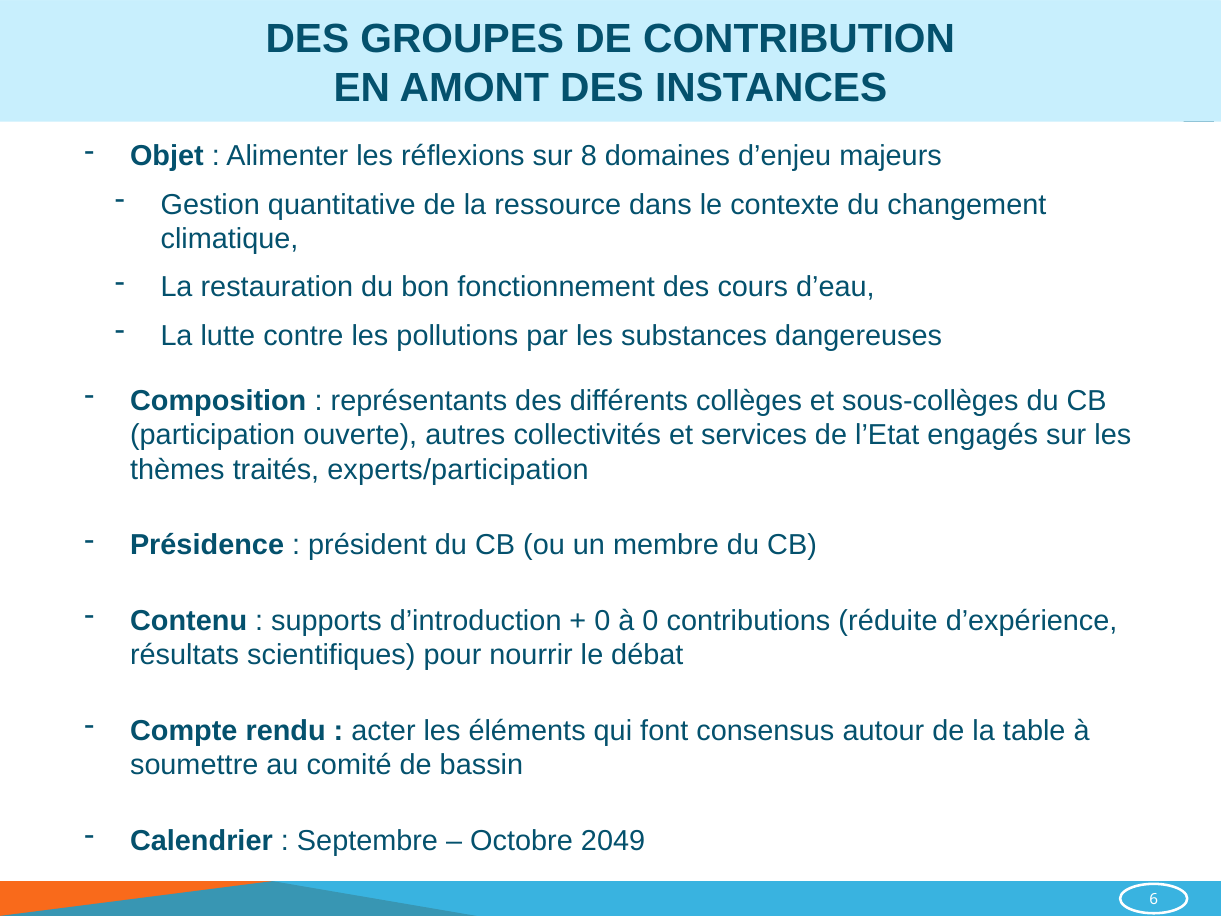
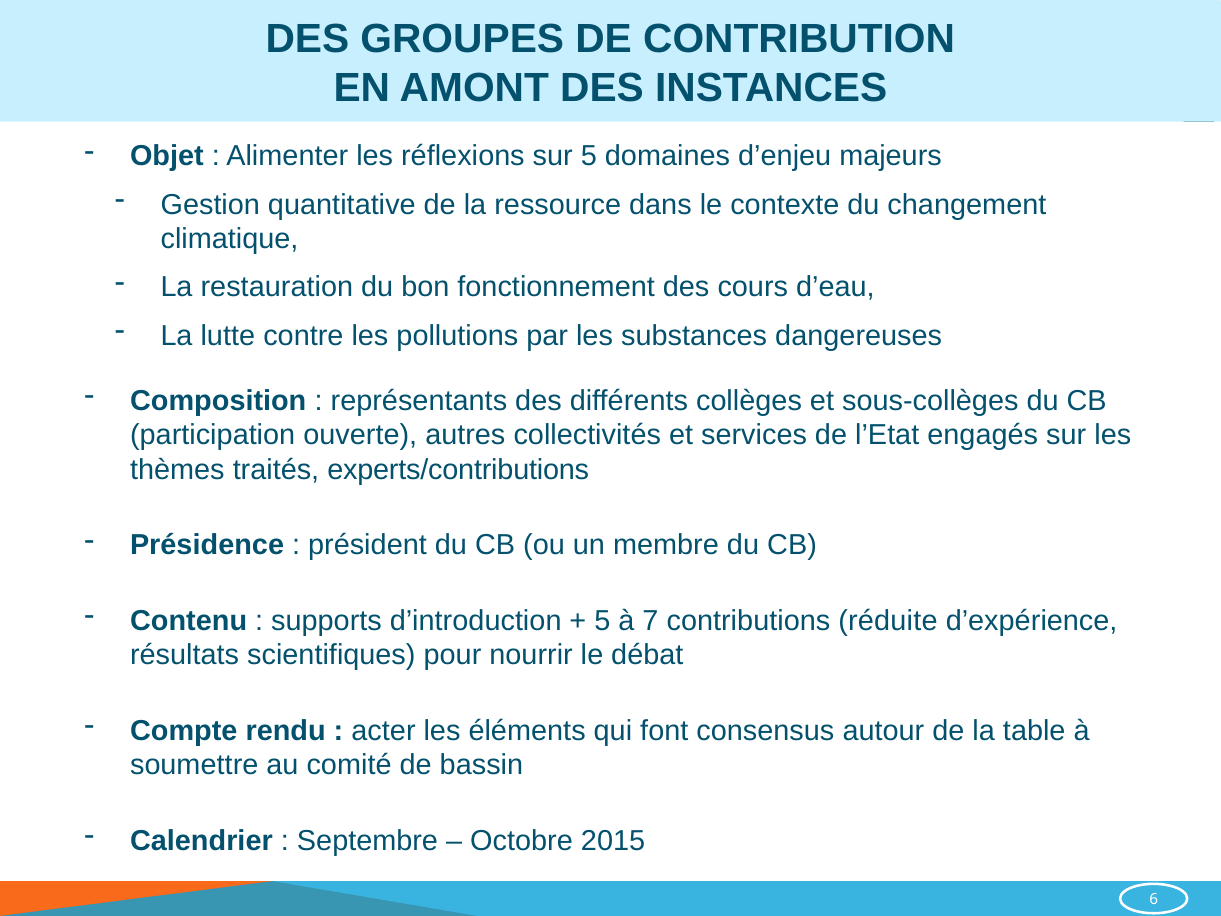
sur 8: 8 -> 5 (589, 156)
experts/participation: experts/participation -> experts/contributions (458, 470)
0: 0 -> 5 (602, 620)
à 0: 0 -> 7 (651, 620)
2049: 2049 -> 2015 (613, 840)
